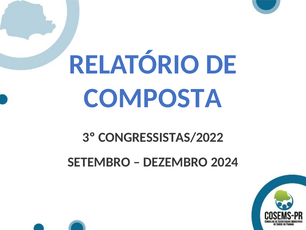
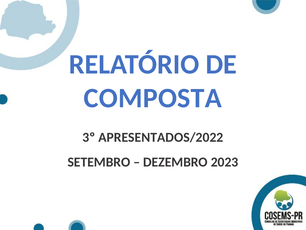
CONGRESSISTAS/2022: CONGRESSISTAS/2022 -> APRESENTADOS/2022 (161, 137)
2024: 2024 -> 2023 (225, 162)
